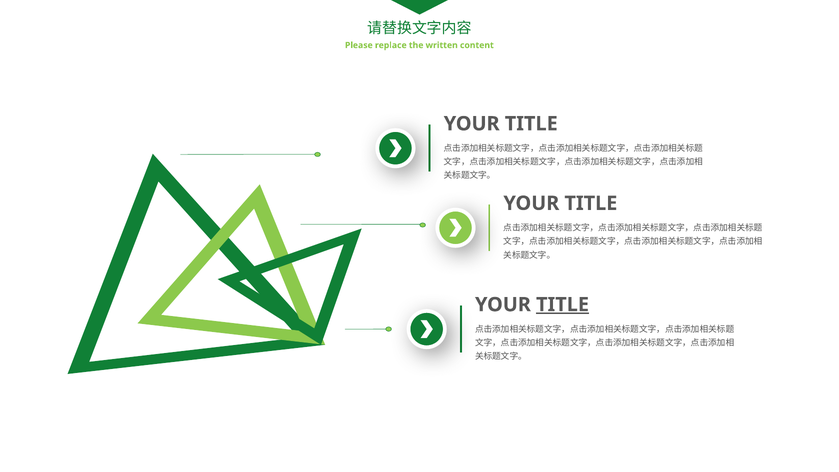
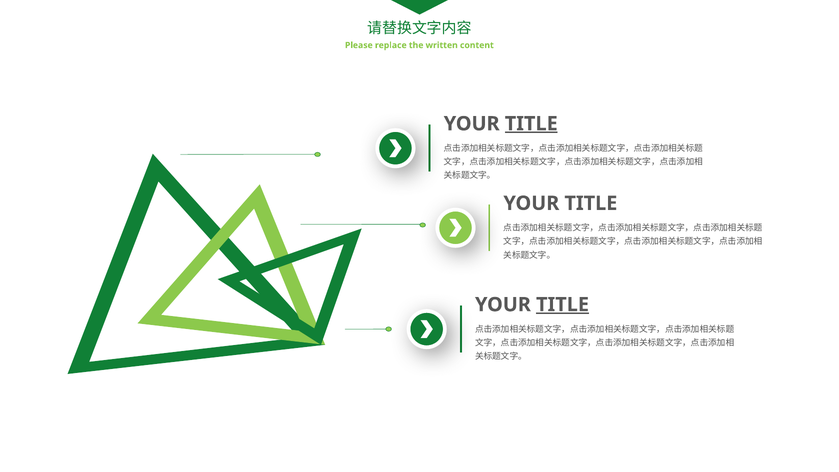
TITLE underline: none -> present (531, 124)
